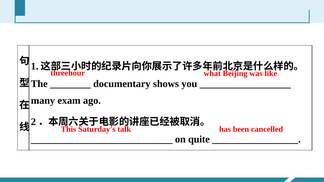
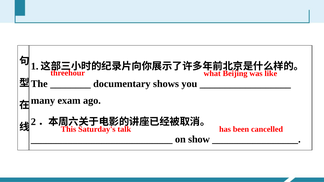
quite: quite -> show (199, 140)
